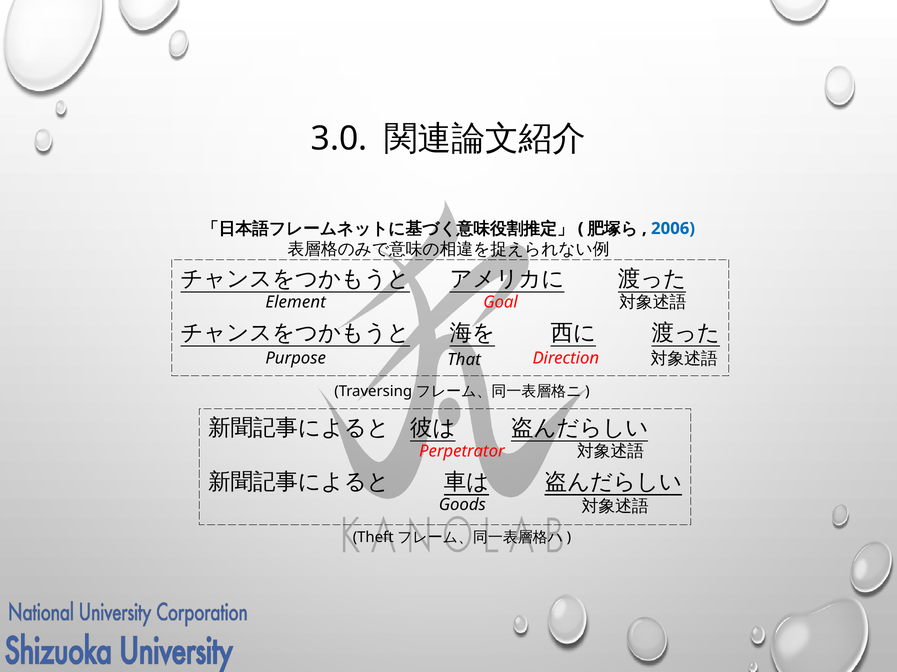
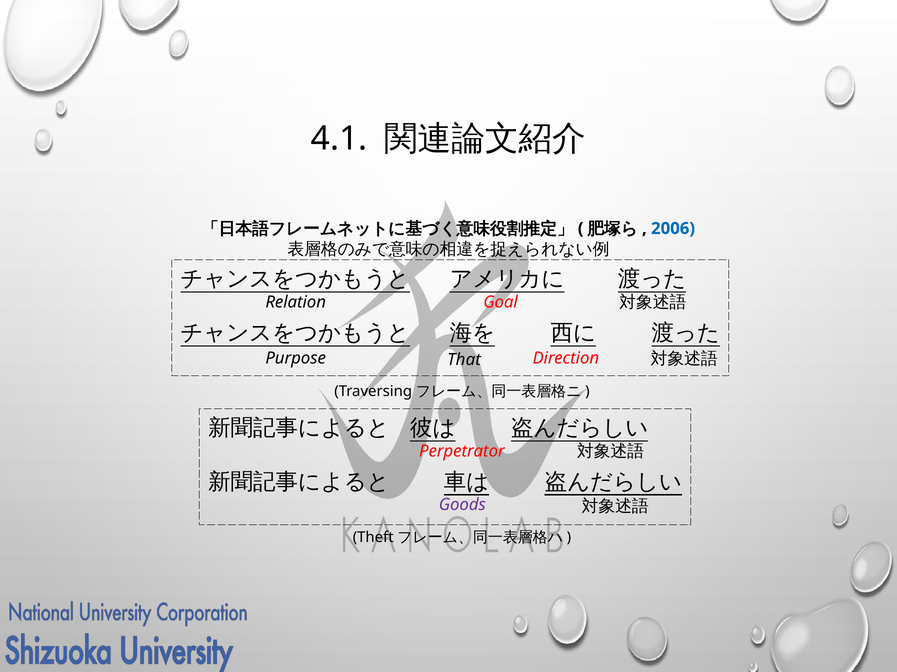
3.0: 3.0 -> 4.1 (339, 139)
Element: Element -> Relation (296, 302)
Goods colour: black -> purple (462, 505)
